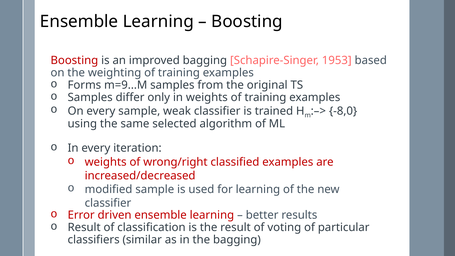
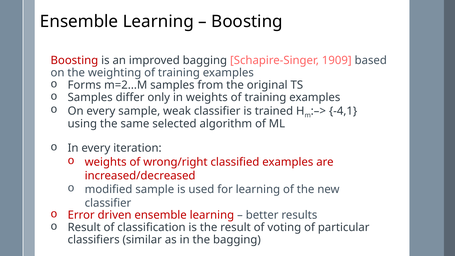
1953: 1953 -> 1909 (337, 60)
m=9...M: m=9...M -> m=2...M (126, 85)
-8,0: -8,0 -> -4,1 (343, 111)
